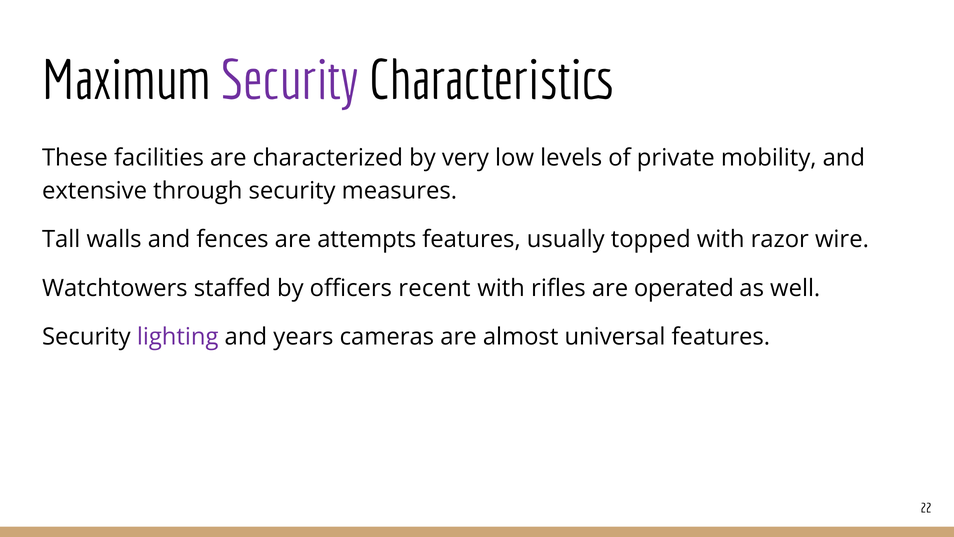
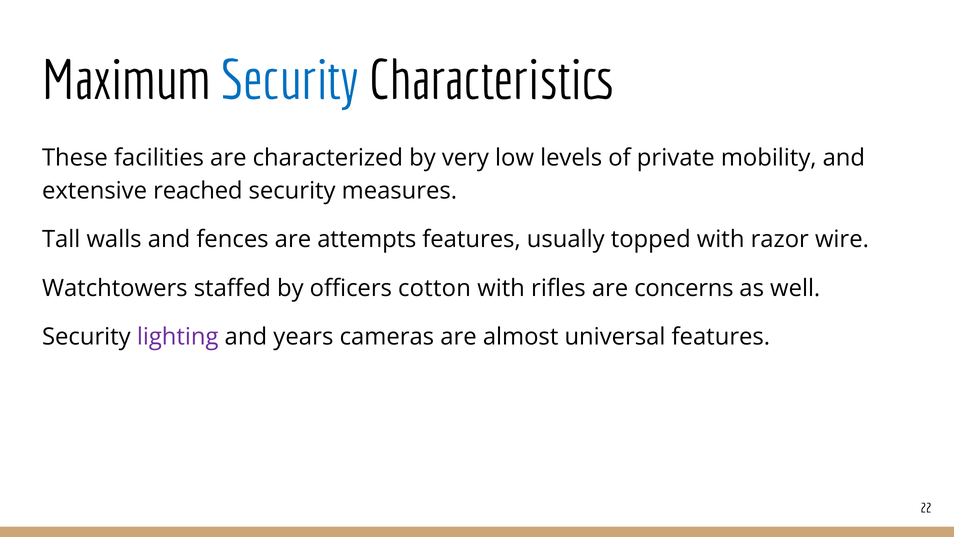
Security colour: purple -> blue (290, 81)
through: through -> reached (198, 191)
recent: recent -> cotton (434, 288)
operated: operated -> concerns (684, 288)
